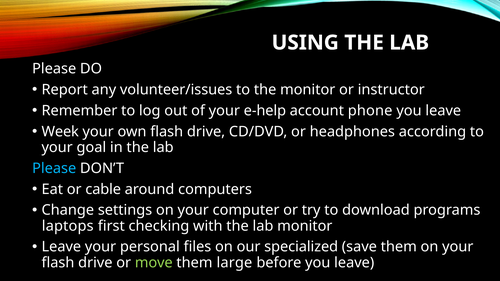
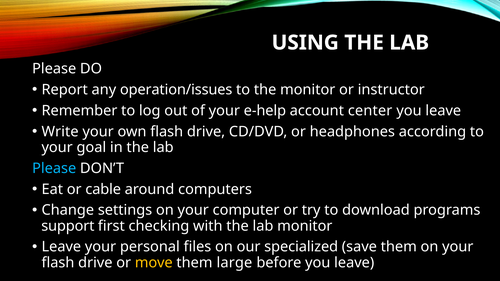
volunteer/issues: volunteer/issues -> operation/issues (176, 90)
phone: phone -> center (370, 111)
Week: Week -> Write (60, 132)
laptops: laptops -> support (68, 226)
move colour: light green -> yellow (154, 263)
